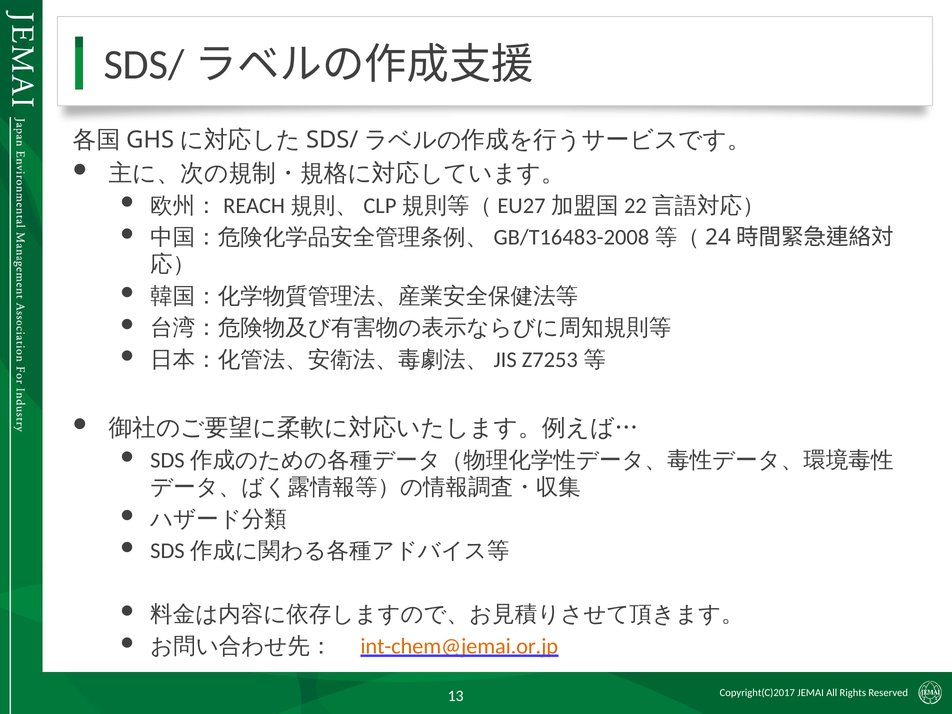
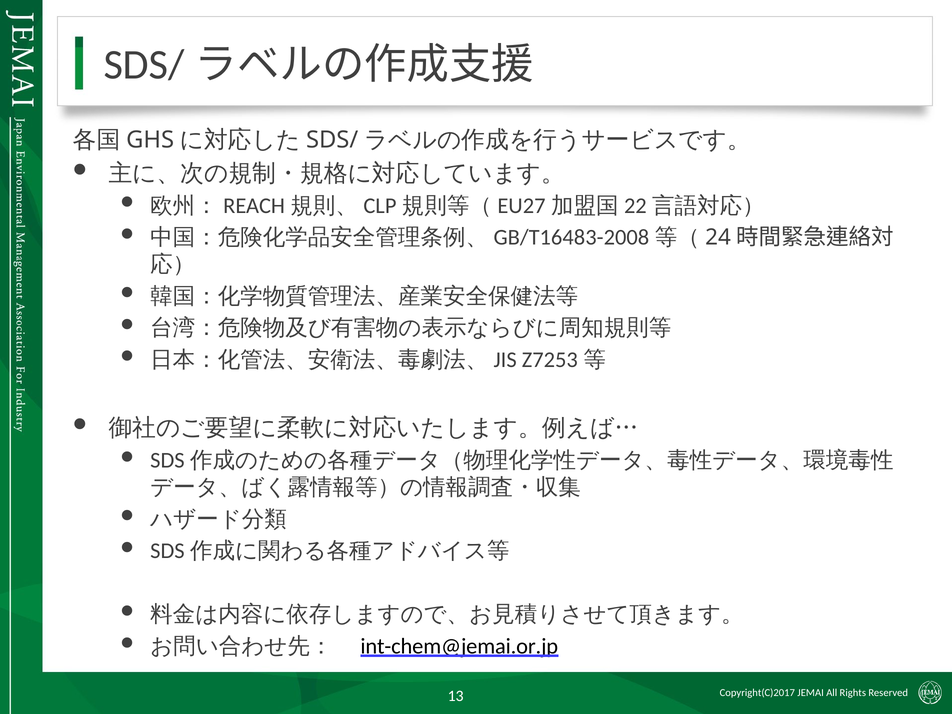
int-chem@jemai.or.jp colour: orange -> black (459, 646)
